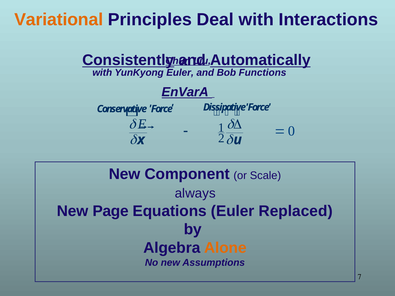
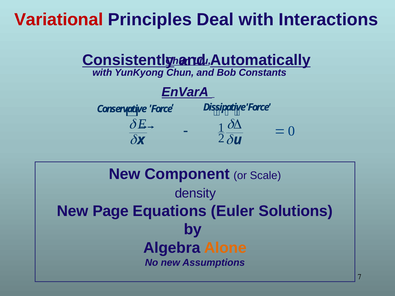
Variational colour: orange -> red (59, 20)
YunKyong Euler: Euler -> Chun (180, 73)
Functions: Functions -> Constants (263, 73)
always: always -> density (195, 193)
Replaced: Replaced -> Solutions (296, 211)
